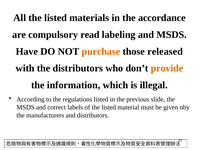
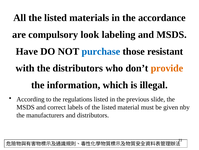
read: read -> look (90, 34)
purchase colour: orange -> blue (101, 51)
released: released -> resistant (165, 51)
